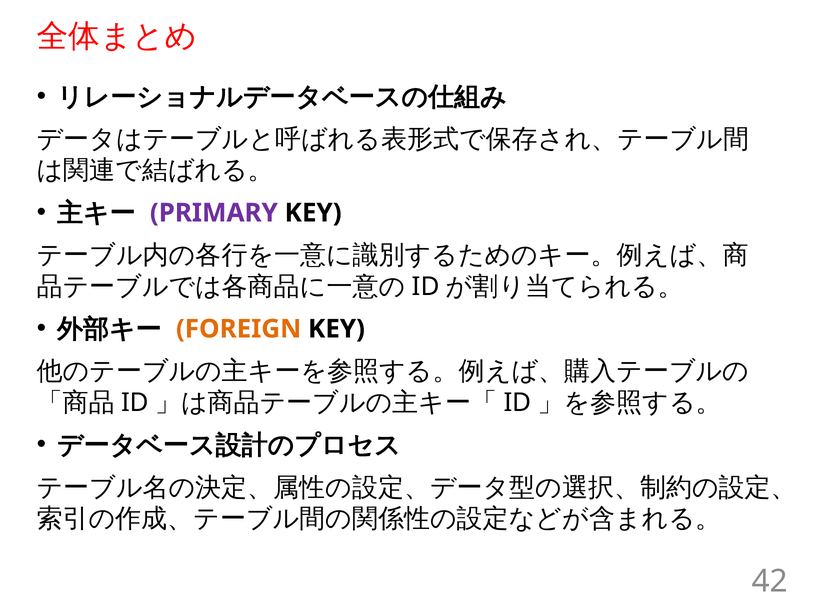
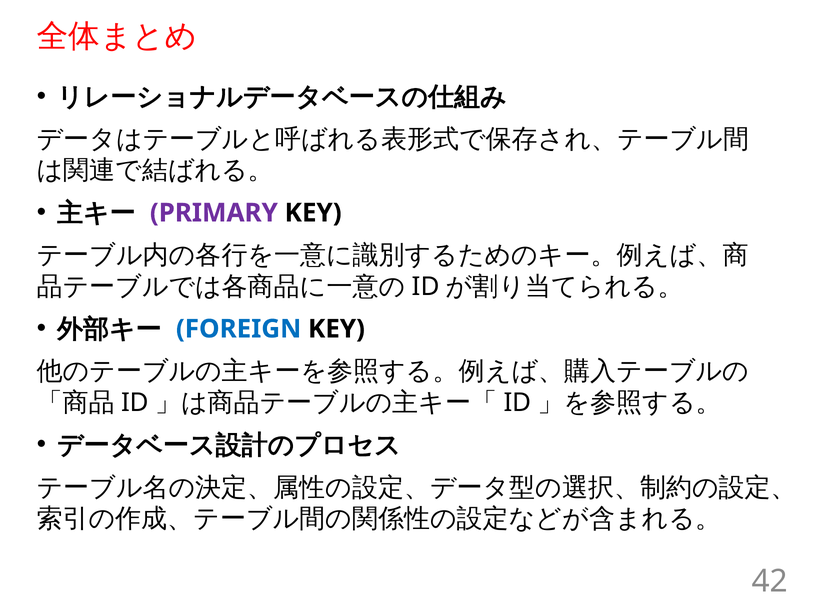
FOREIGN colour: orange -> blue (239, 329)
